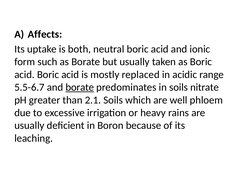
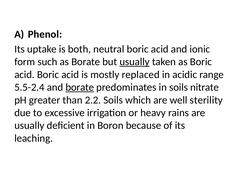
Affects: Affects -> Phenol (45, 34)
usually underline: none -> present (135, 62)
5.5-6.7: 5.5-6.7 -> 5.5-2.4 (29, 87)
2.1: 2.1 -> 2.2 (93, 100)
phloem: phloem -> sterility (206, 100)
